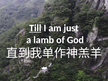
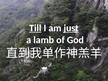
just underline: none -> present (71, 28)
